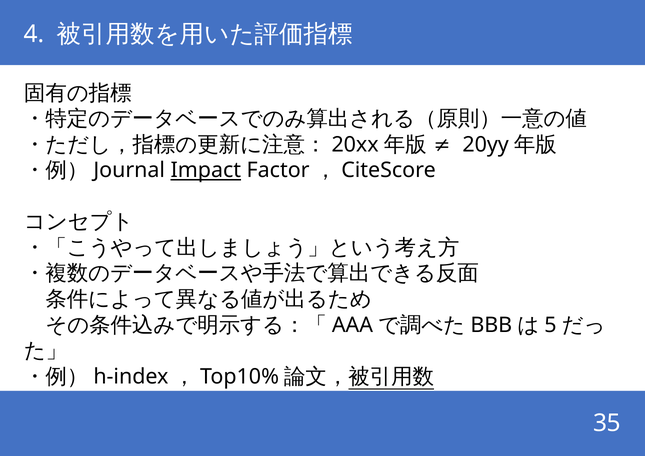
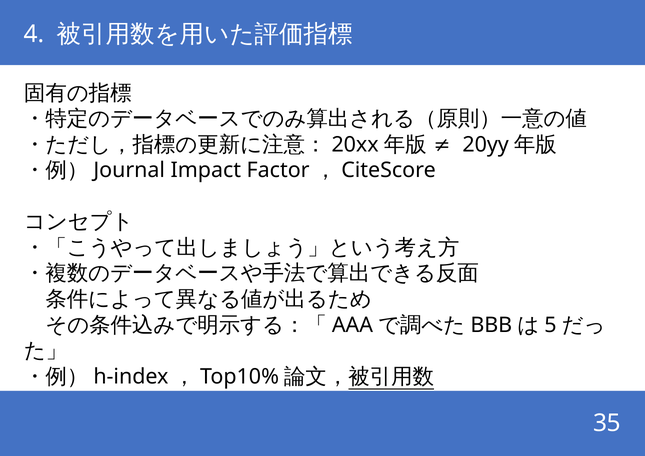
Impact underline: present -> none (206, 170)
